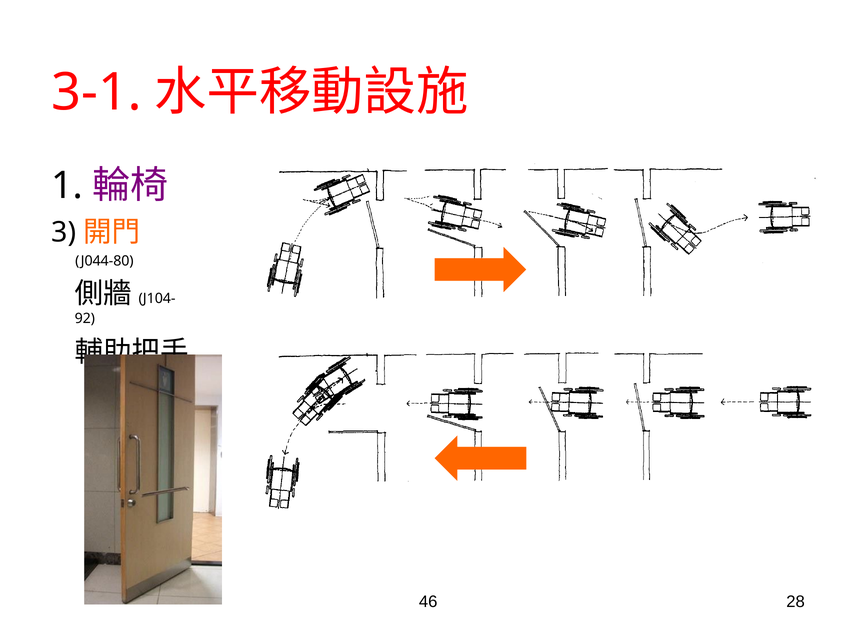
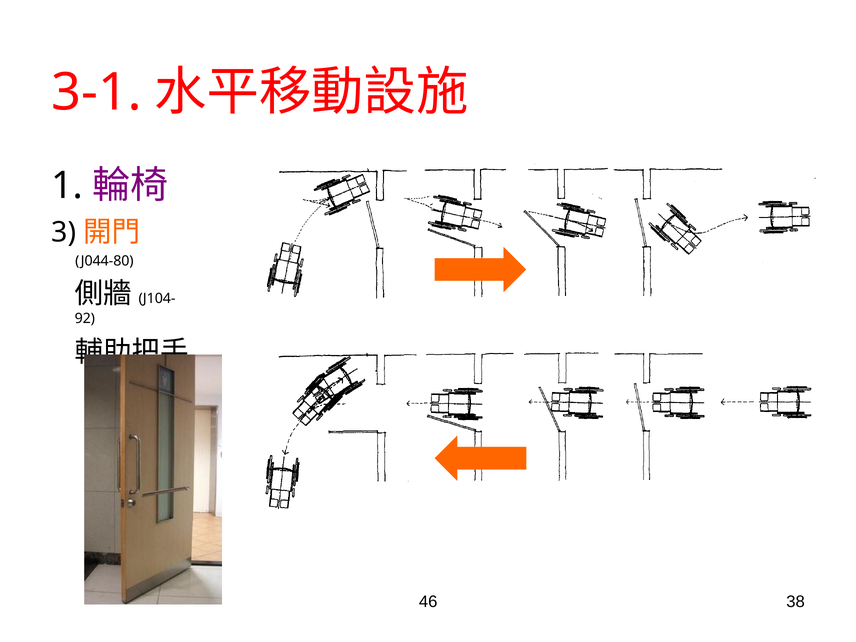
28: 28 -> 38 (796, 602)
